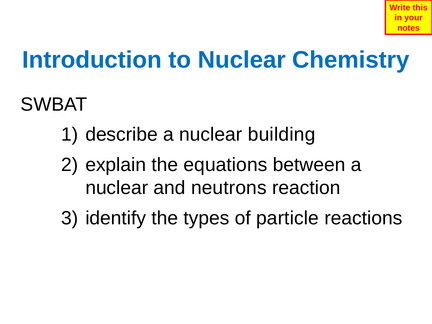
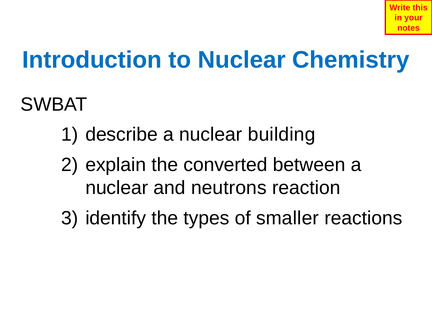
equations: equations -> converted (226, 165)
particle: particle -> smaller (287, 218)
